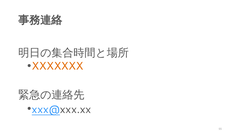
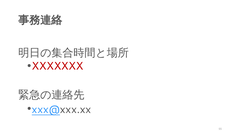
XXXXXXX colour: orange -> red (57, 66)
